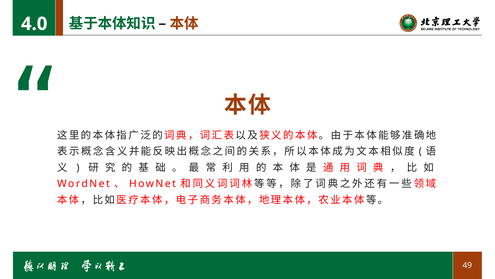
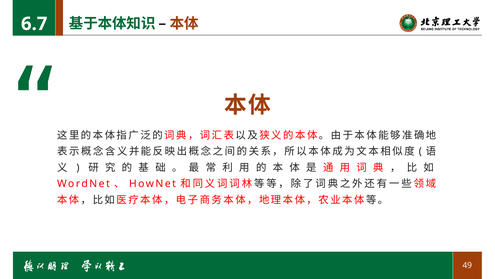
4.0: 4.0 -> 6.7 (34, 24)
